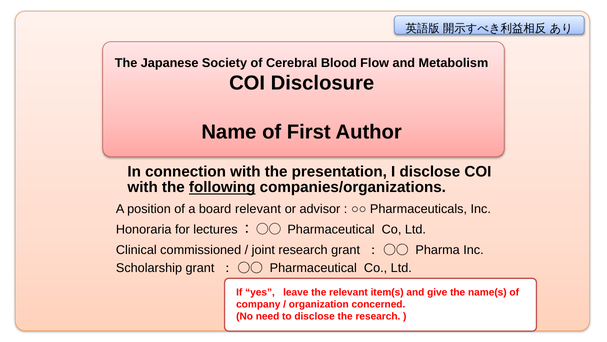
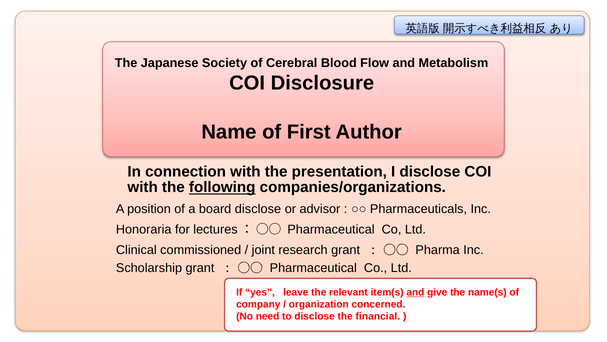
board relevant: relevant -> disclose (258, 209)
and underline: none -> present (415, 292)
the research: research -> financial (378, 316)
